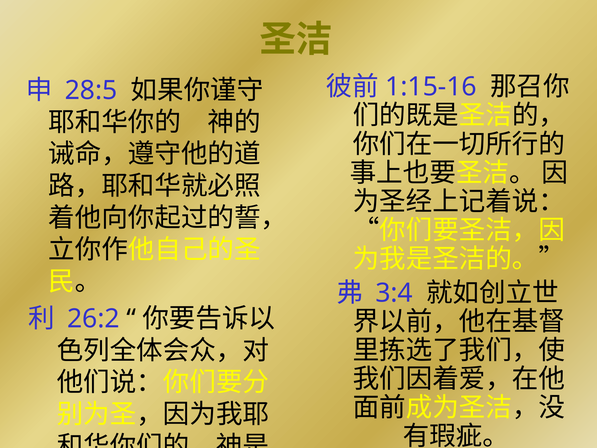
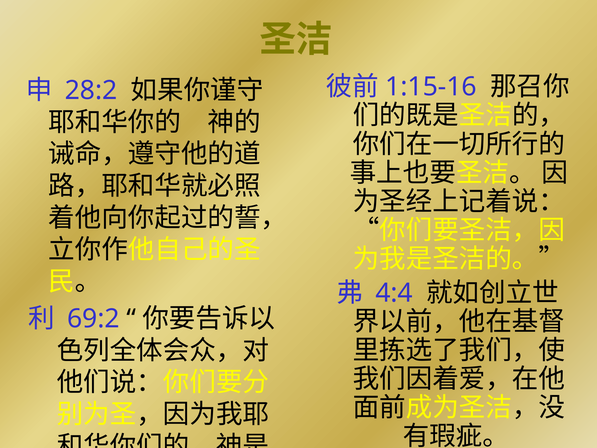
28:5: 28:5 -> 28:2 (91, 90)
3:4: 3:4 -> 4:4 (394, 293)
26:2: 26:2 -> 69:2 (93, 319)
